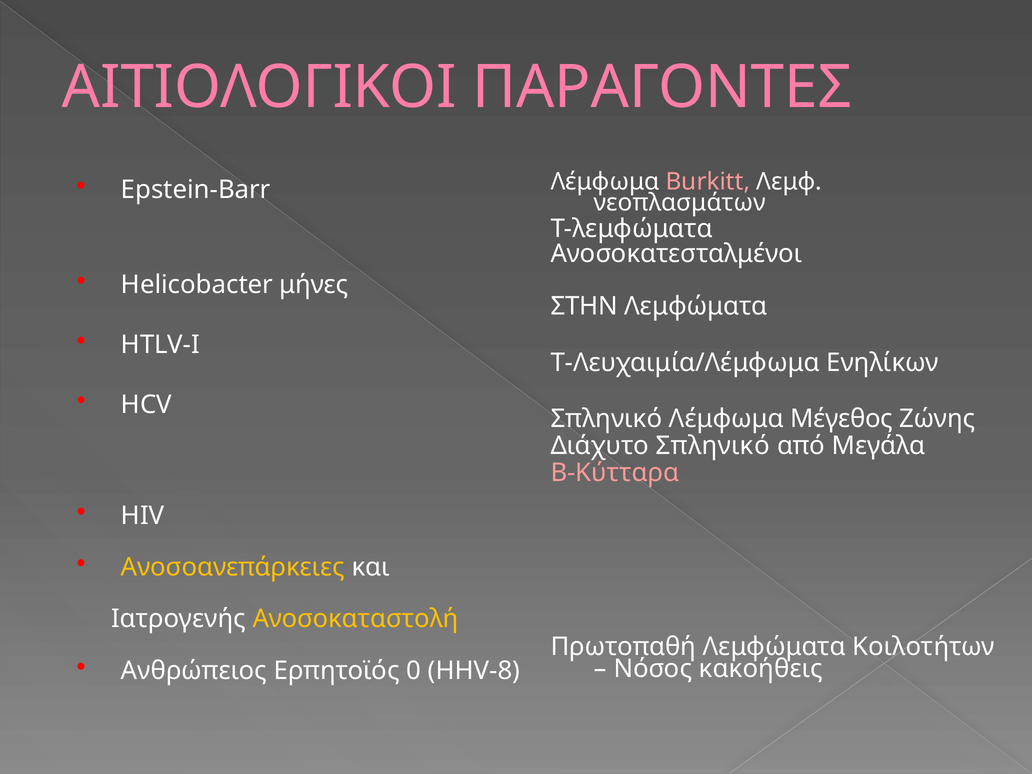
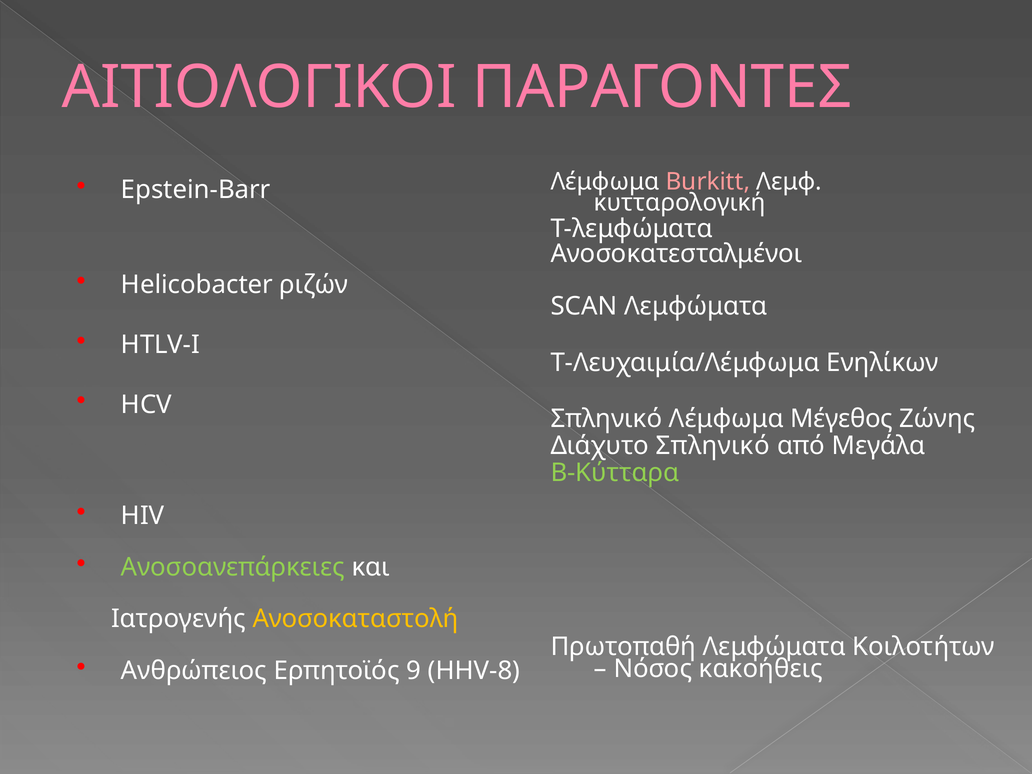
νεοπλασμάτων: νεοπλασμάτων -> κυτταρολογική (680, 203)
μήνες: μήνες -> ριζών (314, 285)
ΣΤΗΝ: ΣΤΗΝ -> SCAN (584, 306)
Β-Κύτταρα colour: pink -> light green (615, 473)
Ανοσοανεπάρκειες colour: yellow -> light green (233, 567)
0: 0 -> 9 (414, 670)
